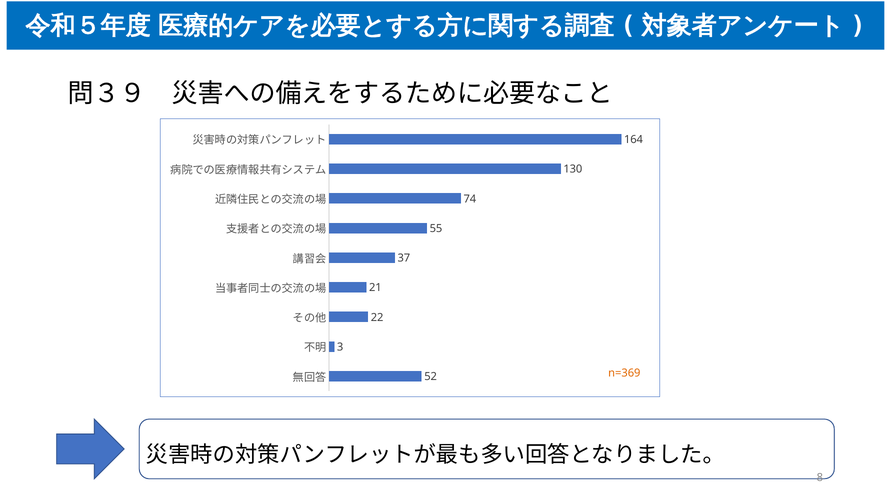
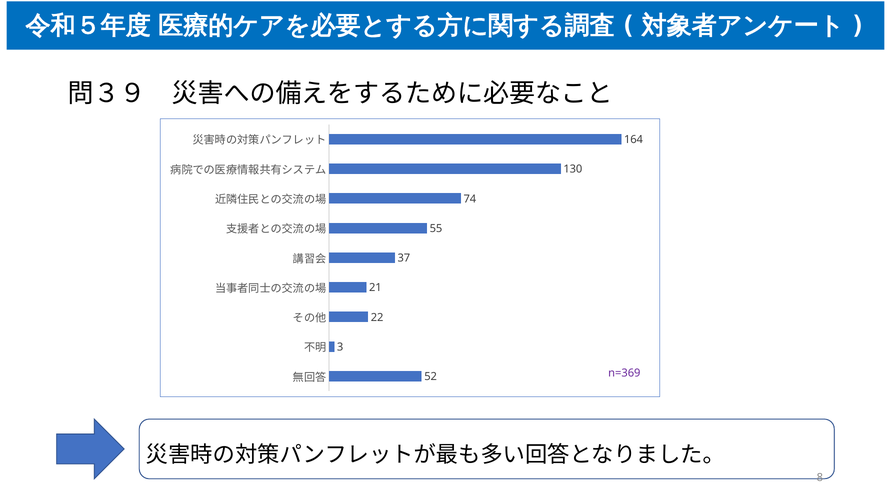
n=369 colour: orange -> purple (624, 373)
